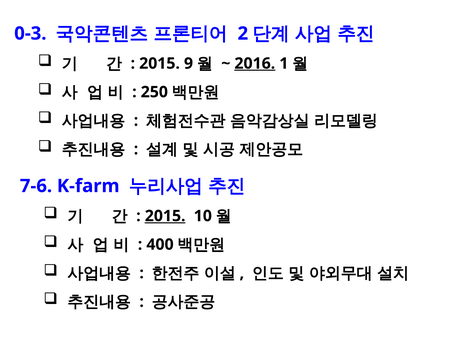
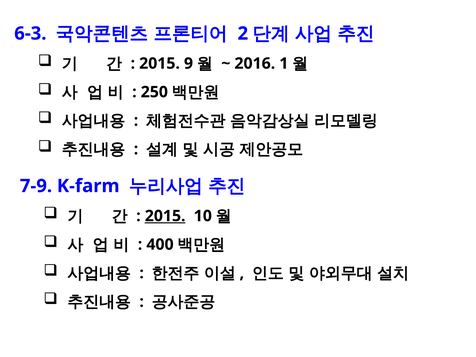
0-3: 0-3 -> 6-3 (30, 33)
2016 underline: present -> none (255, 63)
7-6: 7-6 -> 7-9 (36, 186)
